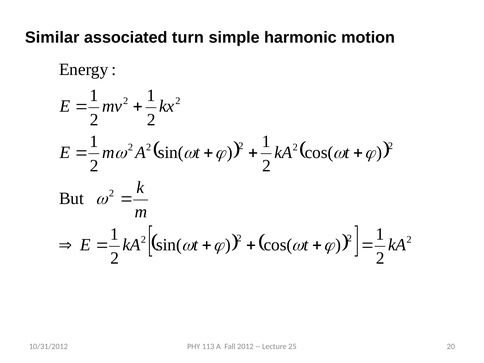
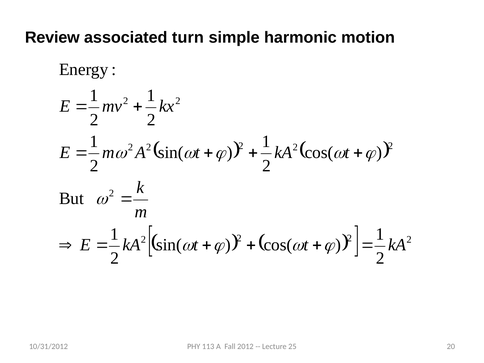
Similar: Similar -> Review (52, 37)
